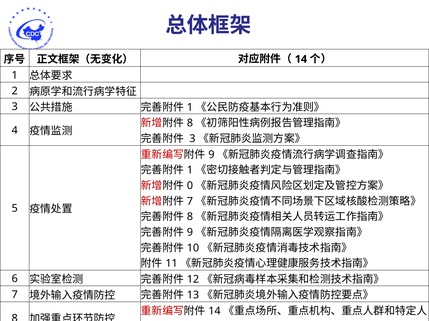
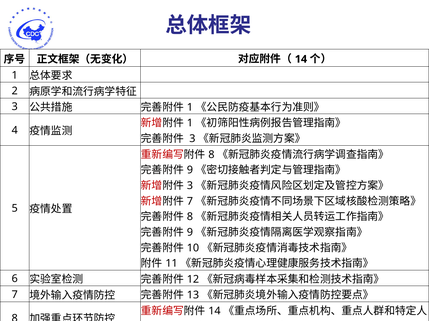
8: 8 -> 1 (190, 123)
9: 9 -> 8 (211, 155)
1: 1 -> 9 (190, 170)
0: 0 -> 3 (190, 186)
